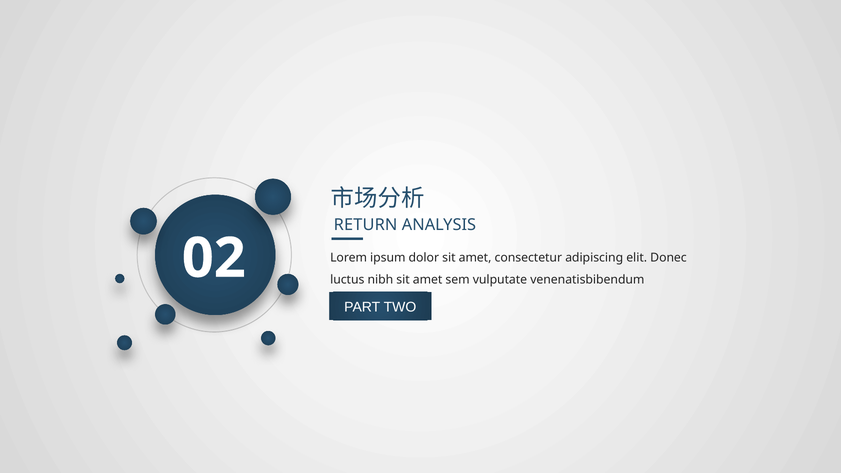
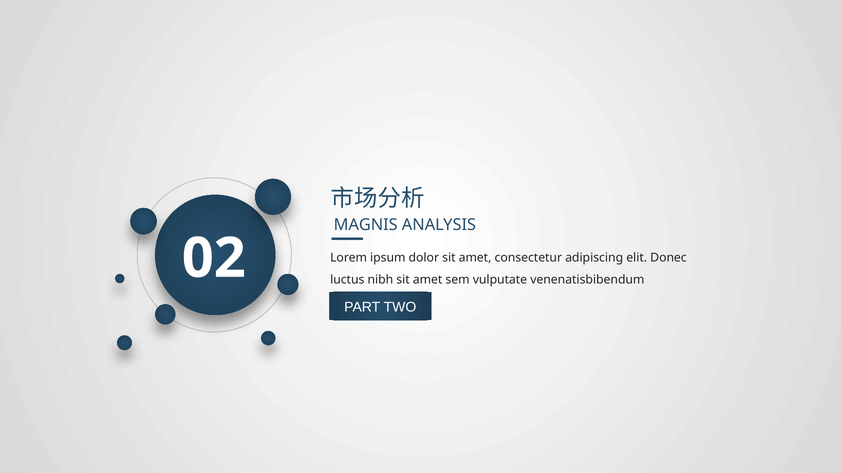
RETURN: RETURN -> MAGNIS (366, 225)
